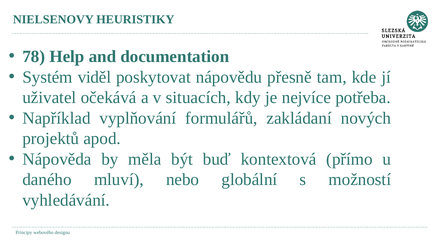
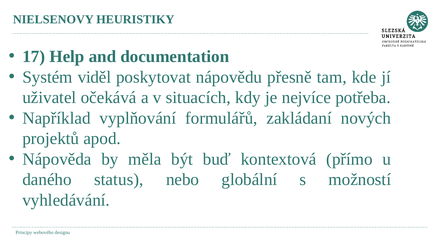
78: 78 -> 17 (34, 57)
mluví: mluví -> status (119, 180)
